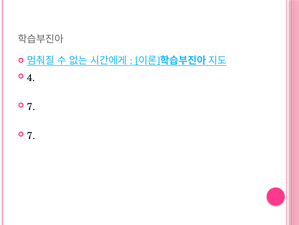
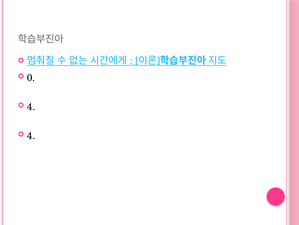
4: 4 -> 0 (31, 78)
7: 7 -> 4 (31, 106)
7: 7 -> 4 (31, 135)
